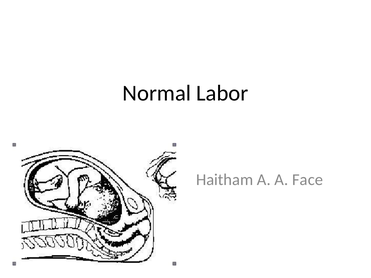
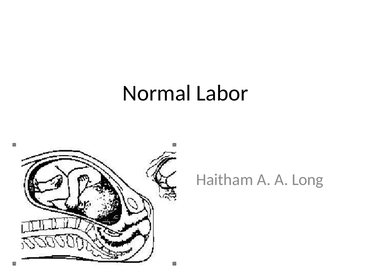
Face: Face -> Long (308, 180)
